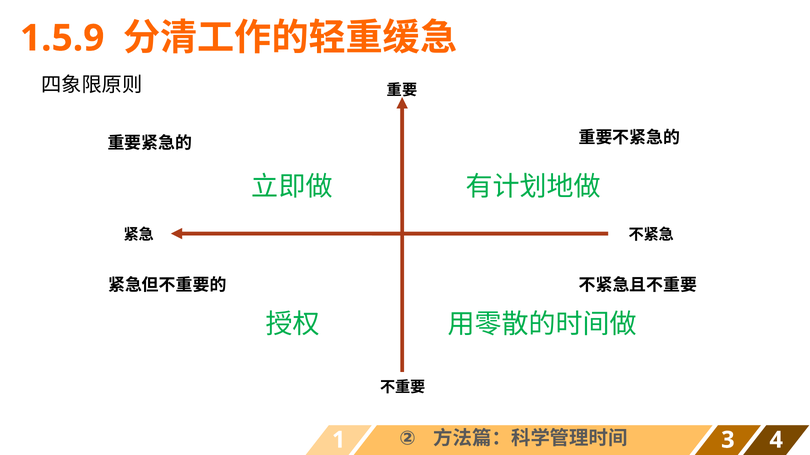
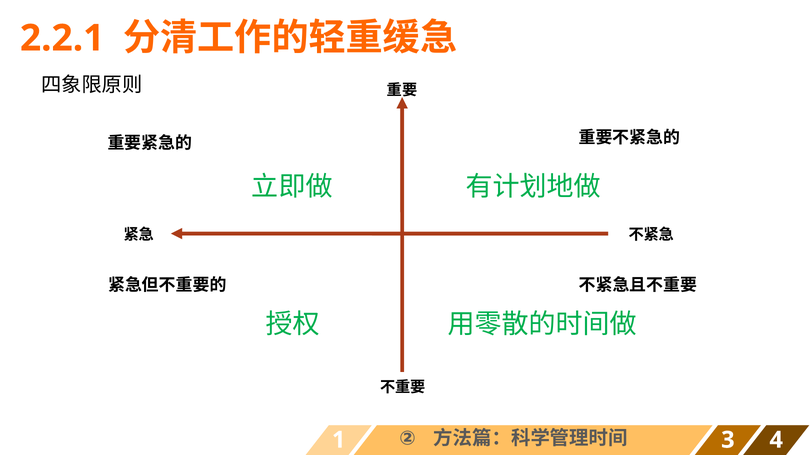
1.5.9: 1.5.9 -> 2.2.1 (62, 38)
